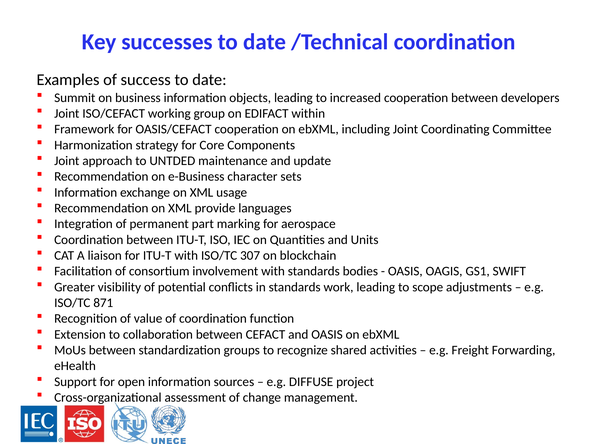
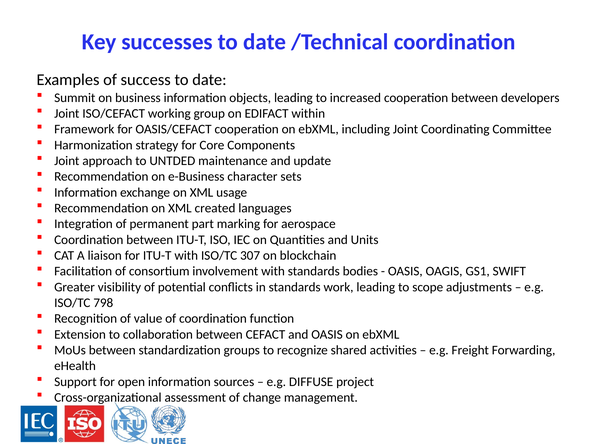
provide: provide -> created (215, 208)
871: 871 -> 798 (103, 303)
